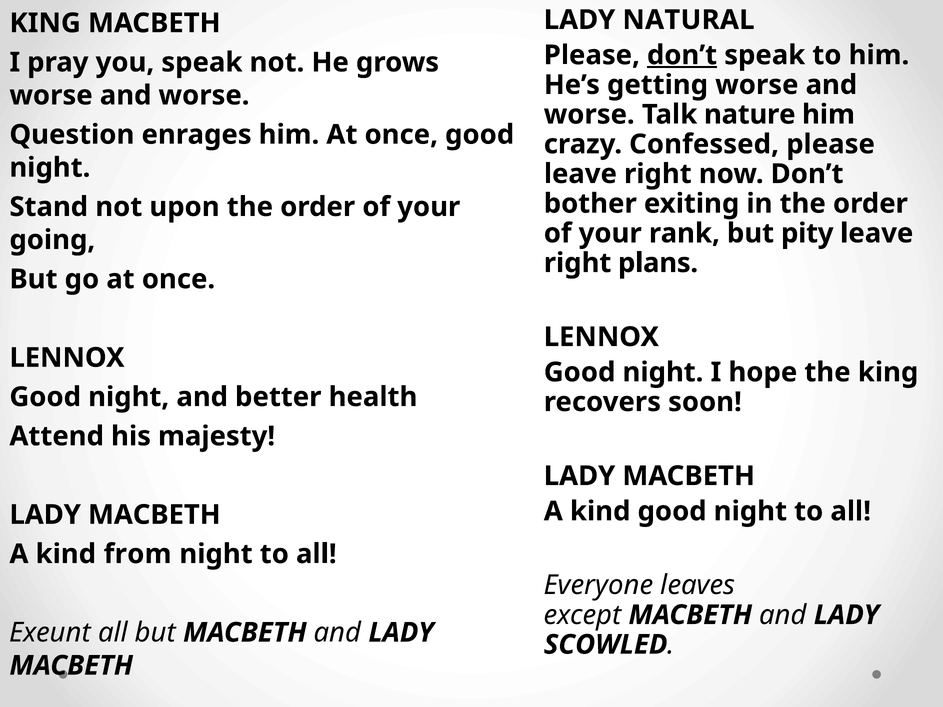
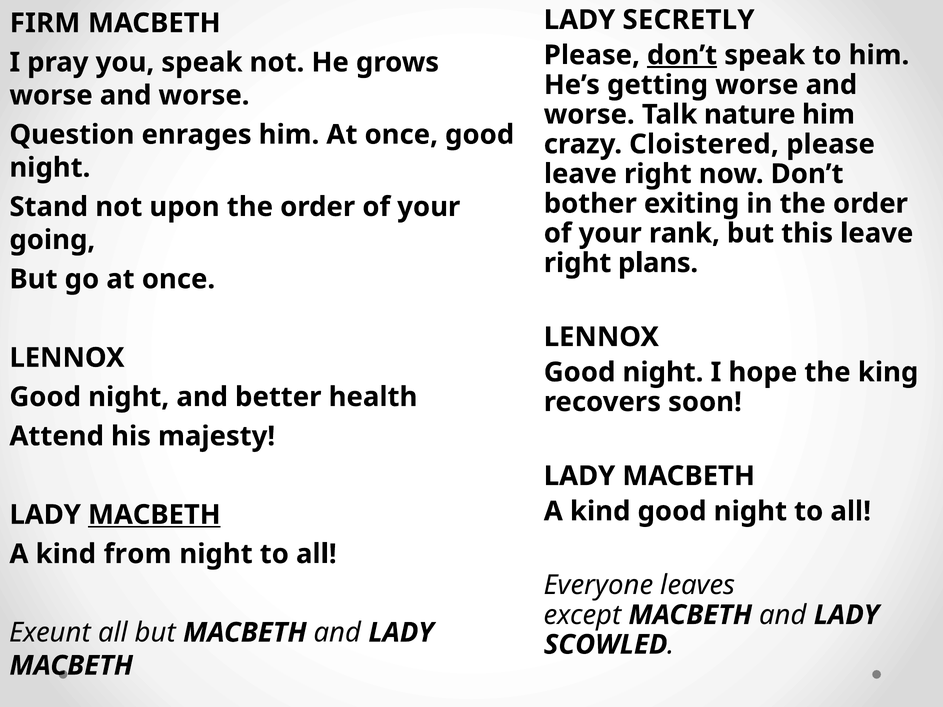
NATURAL: NATURAL -> SECRETLY (689, 20)
KING: KING -> FIRM (45, 23)
Confessed: Confessed -> Cloistered (704, 144)
pity: pity -> this (807, 233)
MACBETH underline: none -> present (154, 515)
